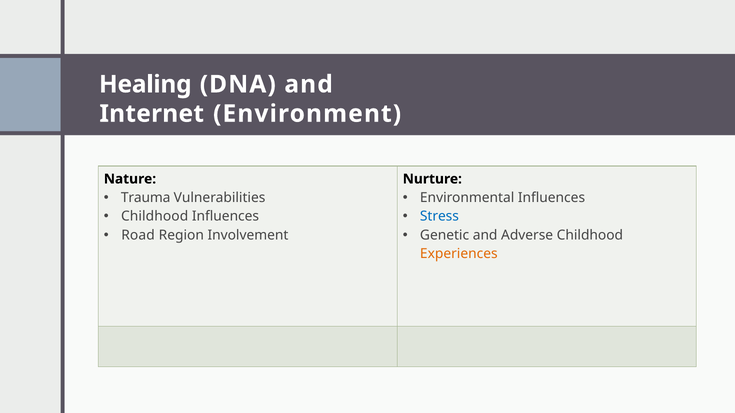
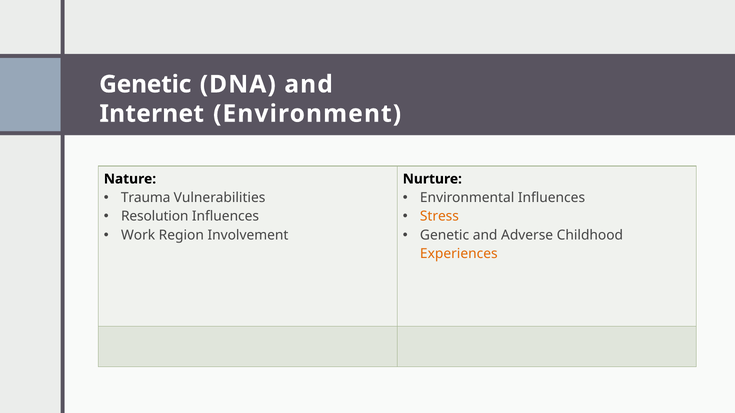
Healing: Healing -> Genetic (145, 84)
Childhood: Childhood -> Resolution (155, 217)
Stress colour: blue -> orange (439, 217)
Road: Road -> Work (138, 235)
